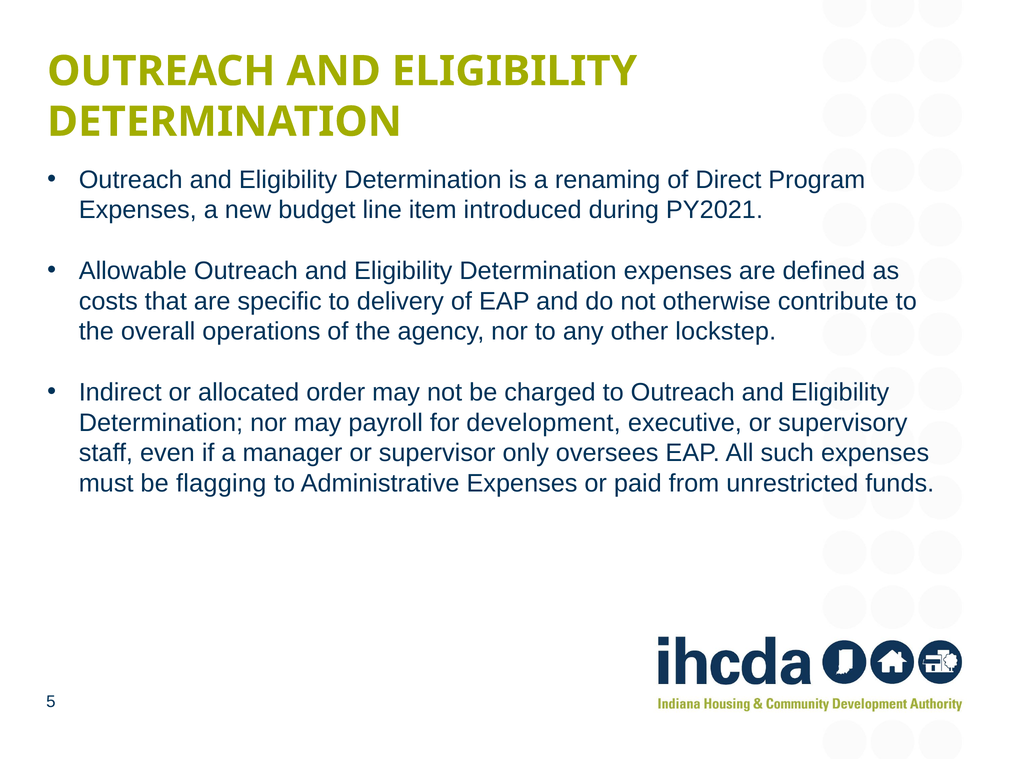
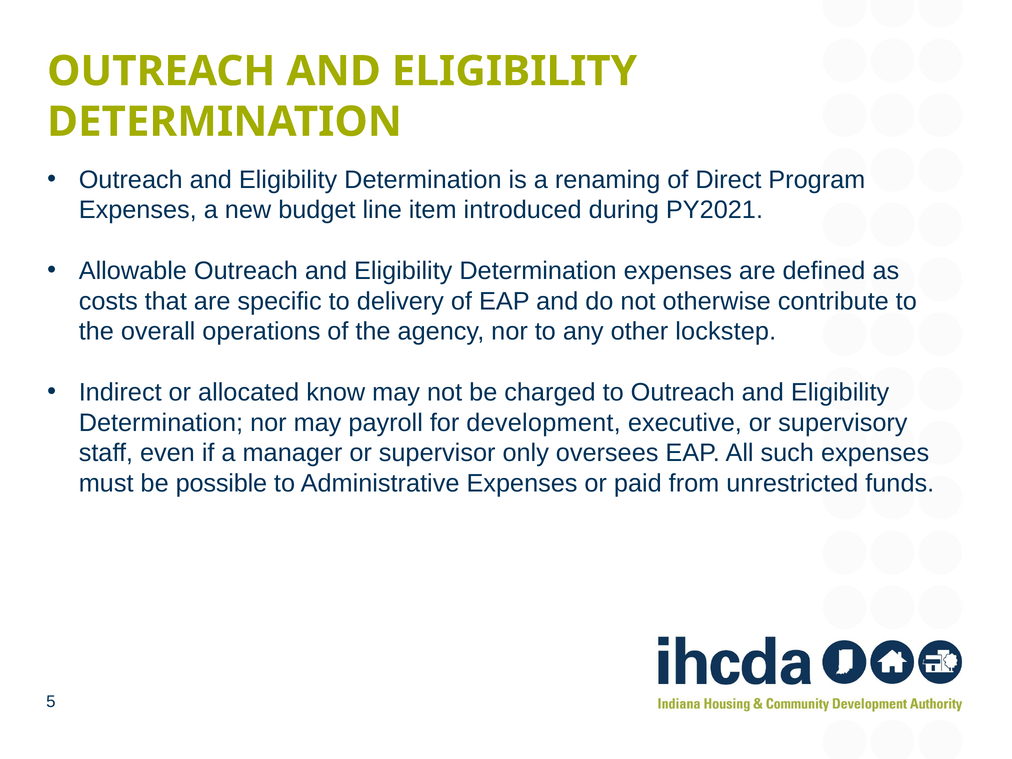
order: order -> know (336, 392)
flagging: flagging -> possible (221, 483)
